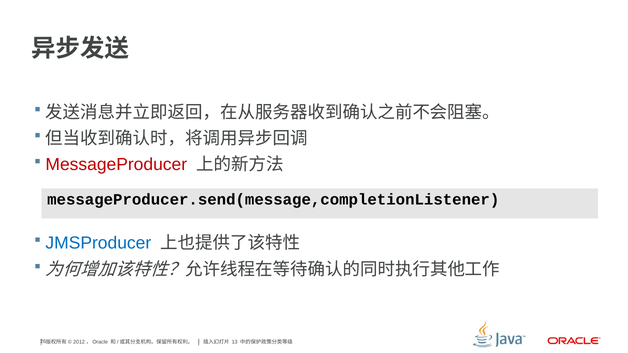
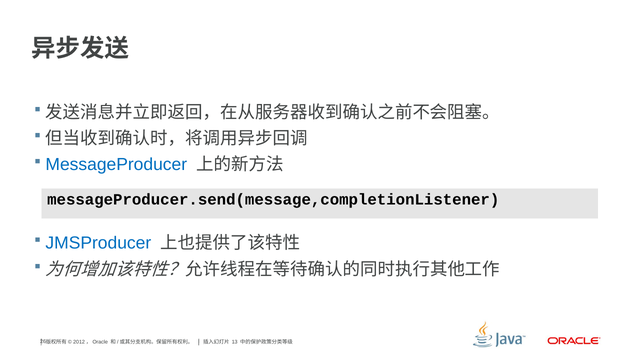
MessageProducer colour: red -> blue (116, 165)
